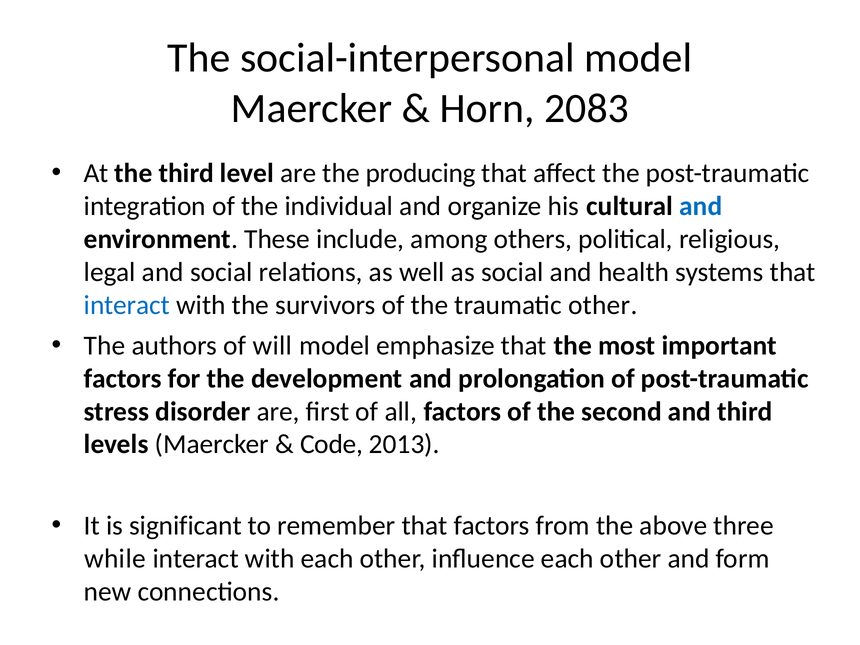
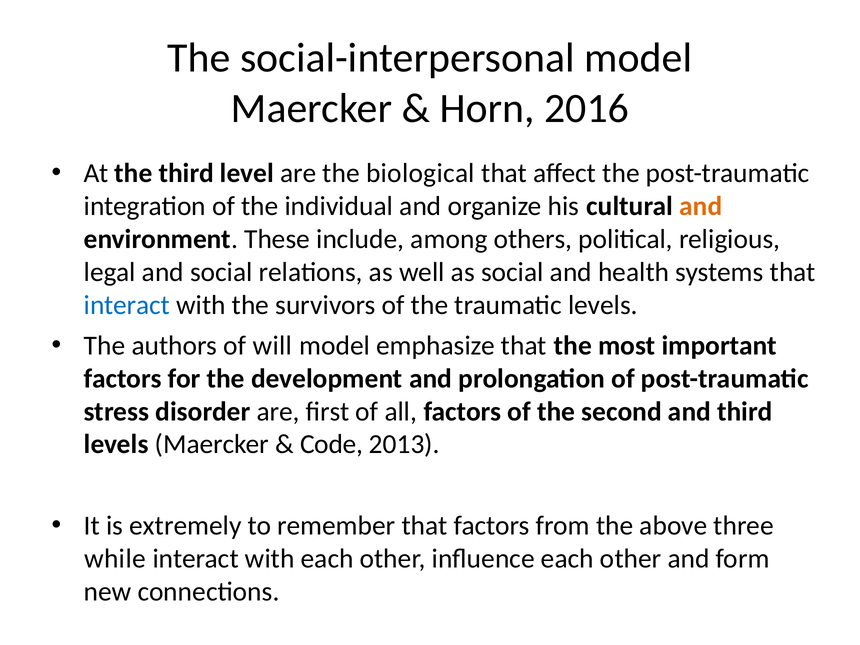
2083: 2083 -> 2016 (587, 108)
producing: producing -> biological (420, 173)
and colour: blue -> orange (701, 206)
traumatic other: other -> levels (603, 305)
significant: significant -> extremely (185, 526)
